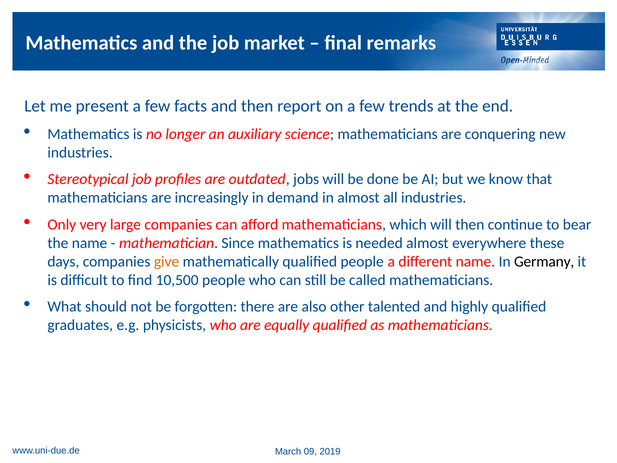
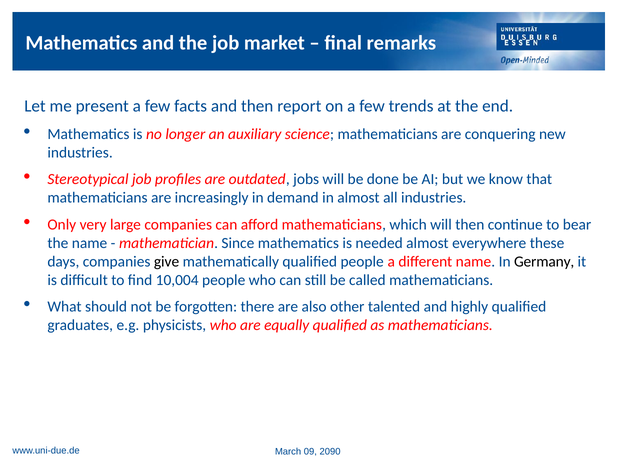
give colour: orange -> black (167, 261)
10,500: 10,500 -> 10,004 (177, 280)
2019: 2019 -> 2090 (330, 451)
